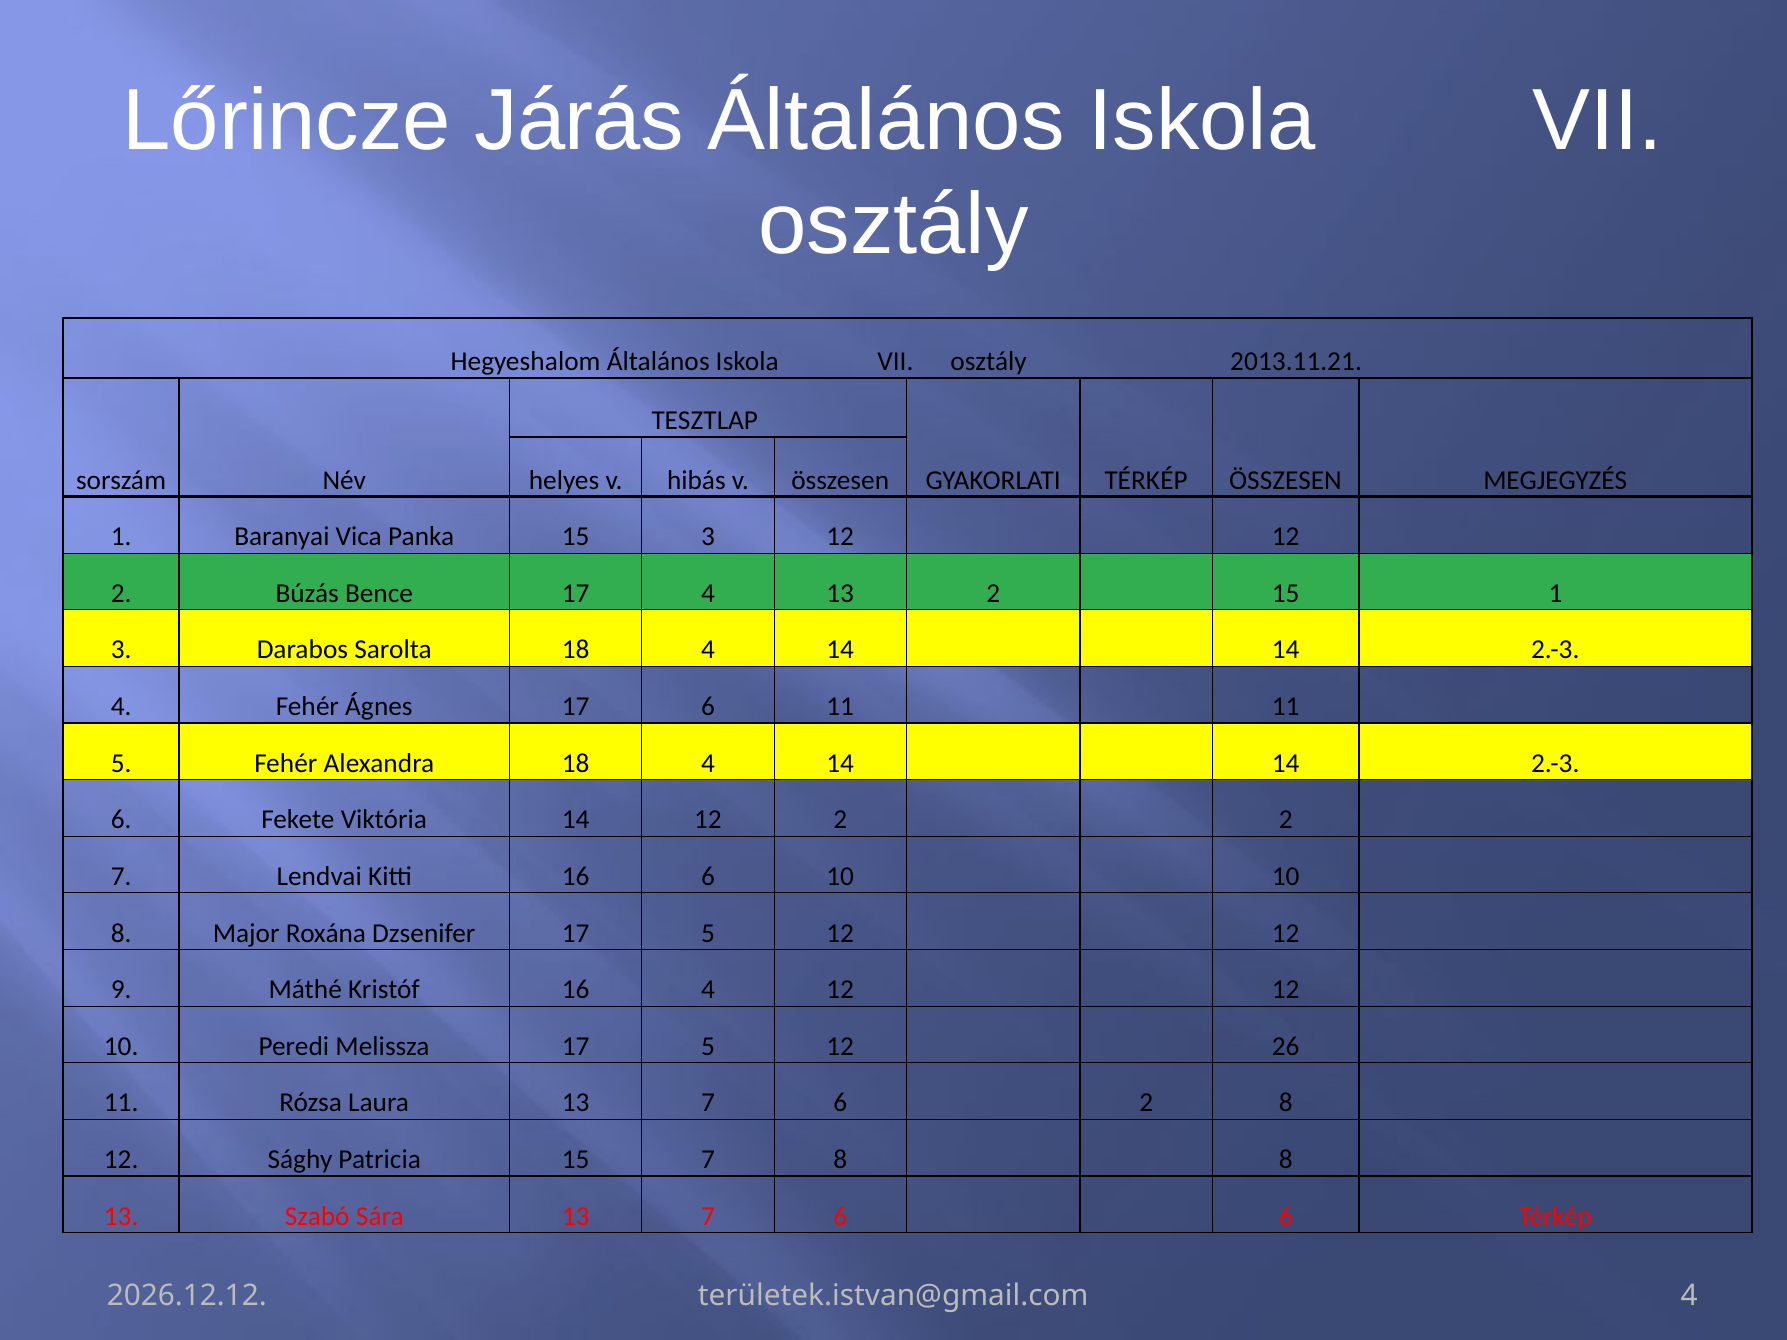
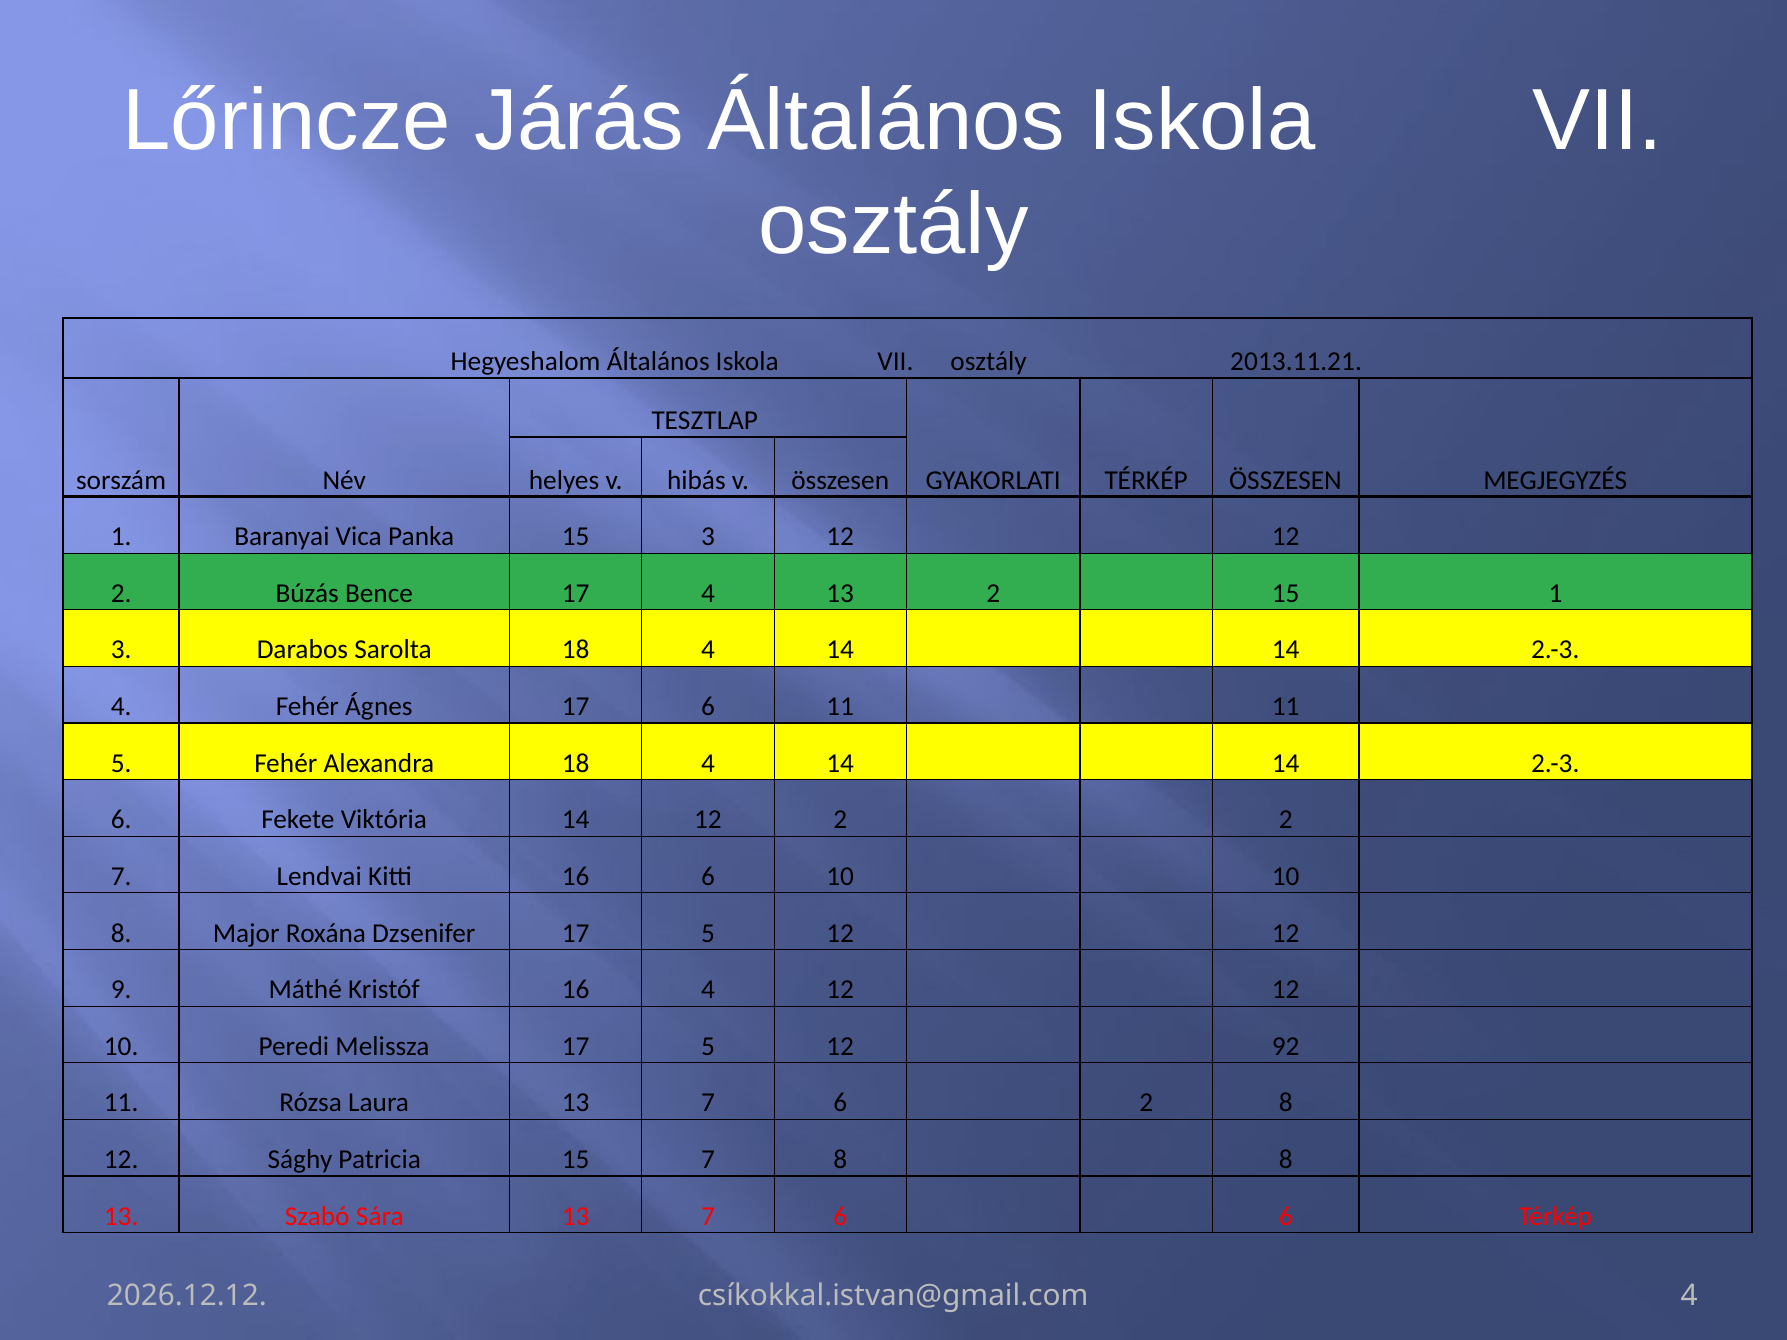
26: 26 -> 92 (1286, 1047)
területek.istvan@gmail.com: területek.istvan@gmail.com -> csíkokkal.istvan@gmail.com (893, 1296)
